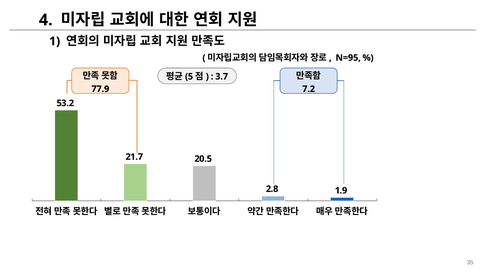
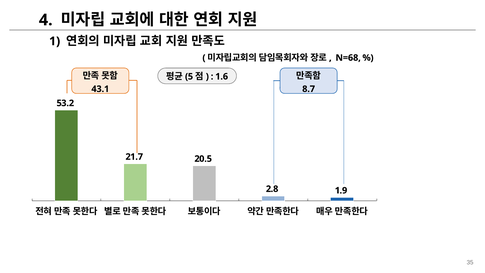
N=95: N=95 -> N=68 (348, 58)
3.7: 3.7 -> 1.6 (222, 76)
77.9: 77.9 -> 43.1 (100, 89)
7.2: 7.2 -> 8.7 (309, 89)
